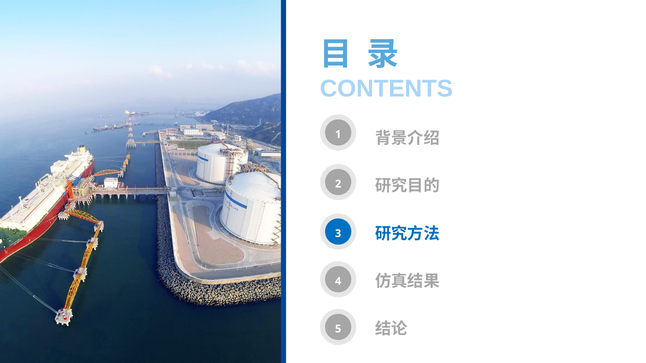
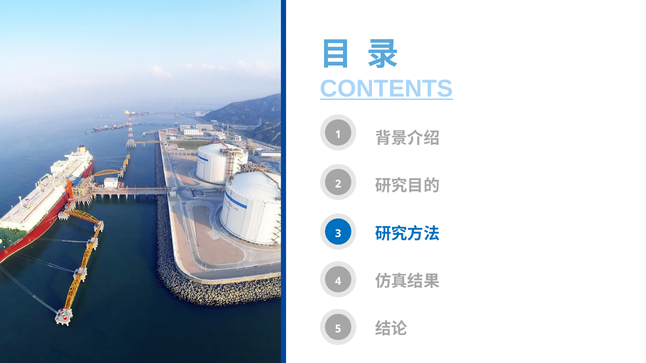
CONTENTS underline: none -> present (386, 89)
